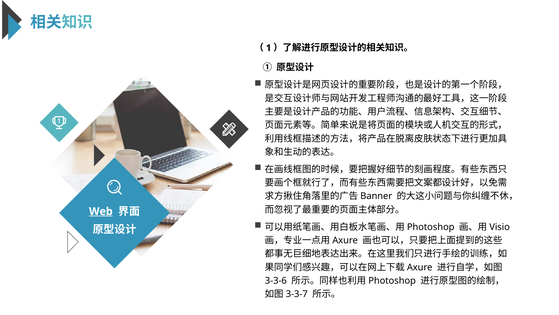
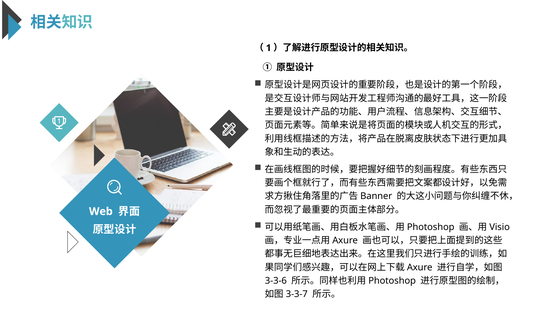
Web underline: present -> none (101, 211)
